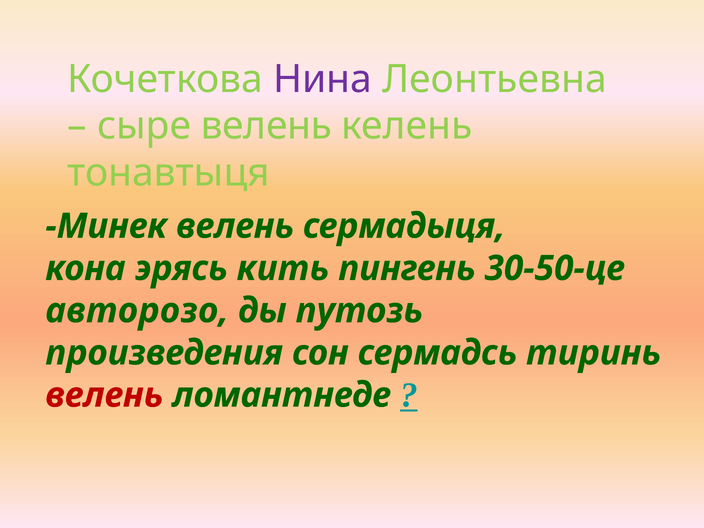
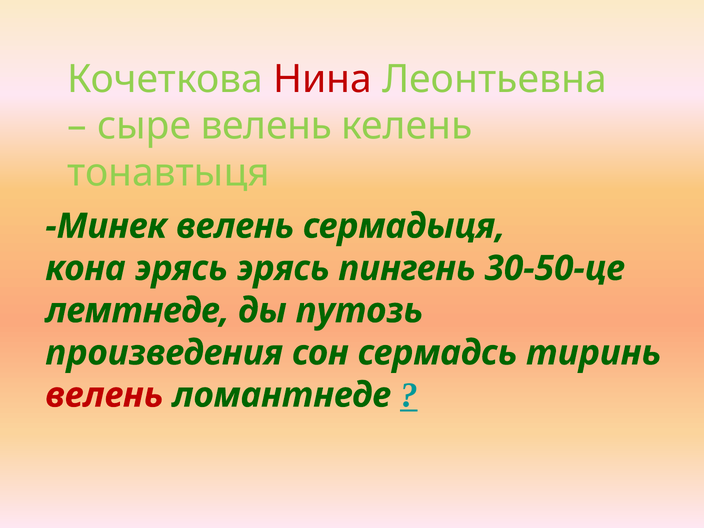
Нина colour: purple -> red (323, 79)
эрясь кить: кить -> эрясь (283, 268)
авторозо: авторозо -> лемтнеде (137, 311)
